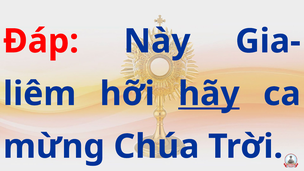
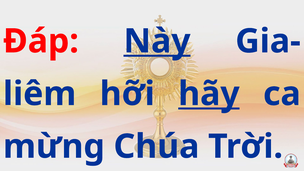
Này underline: none -> present (157, 41)
